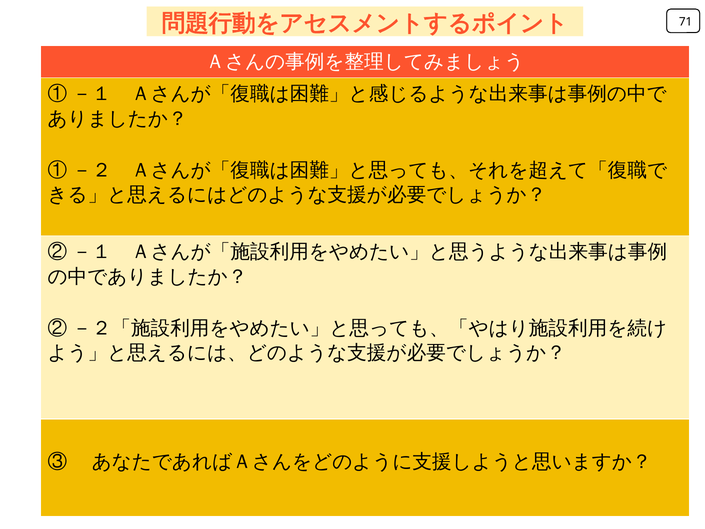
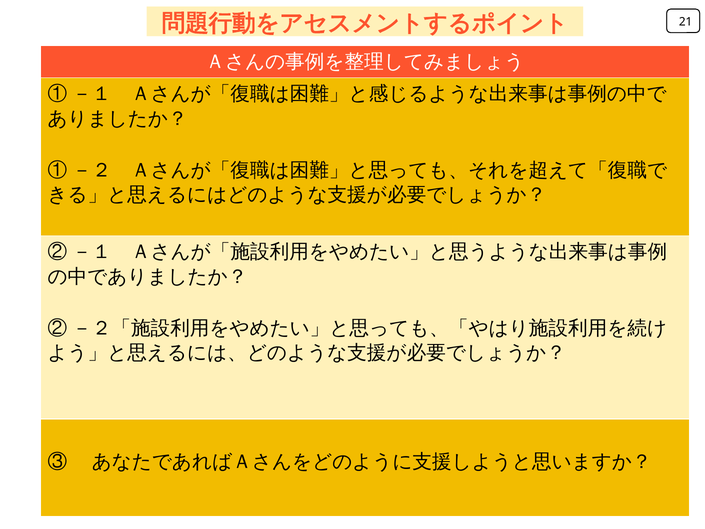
71: 71 -> 21 (686, 22)
